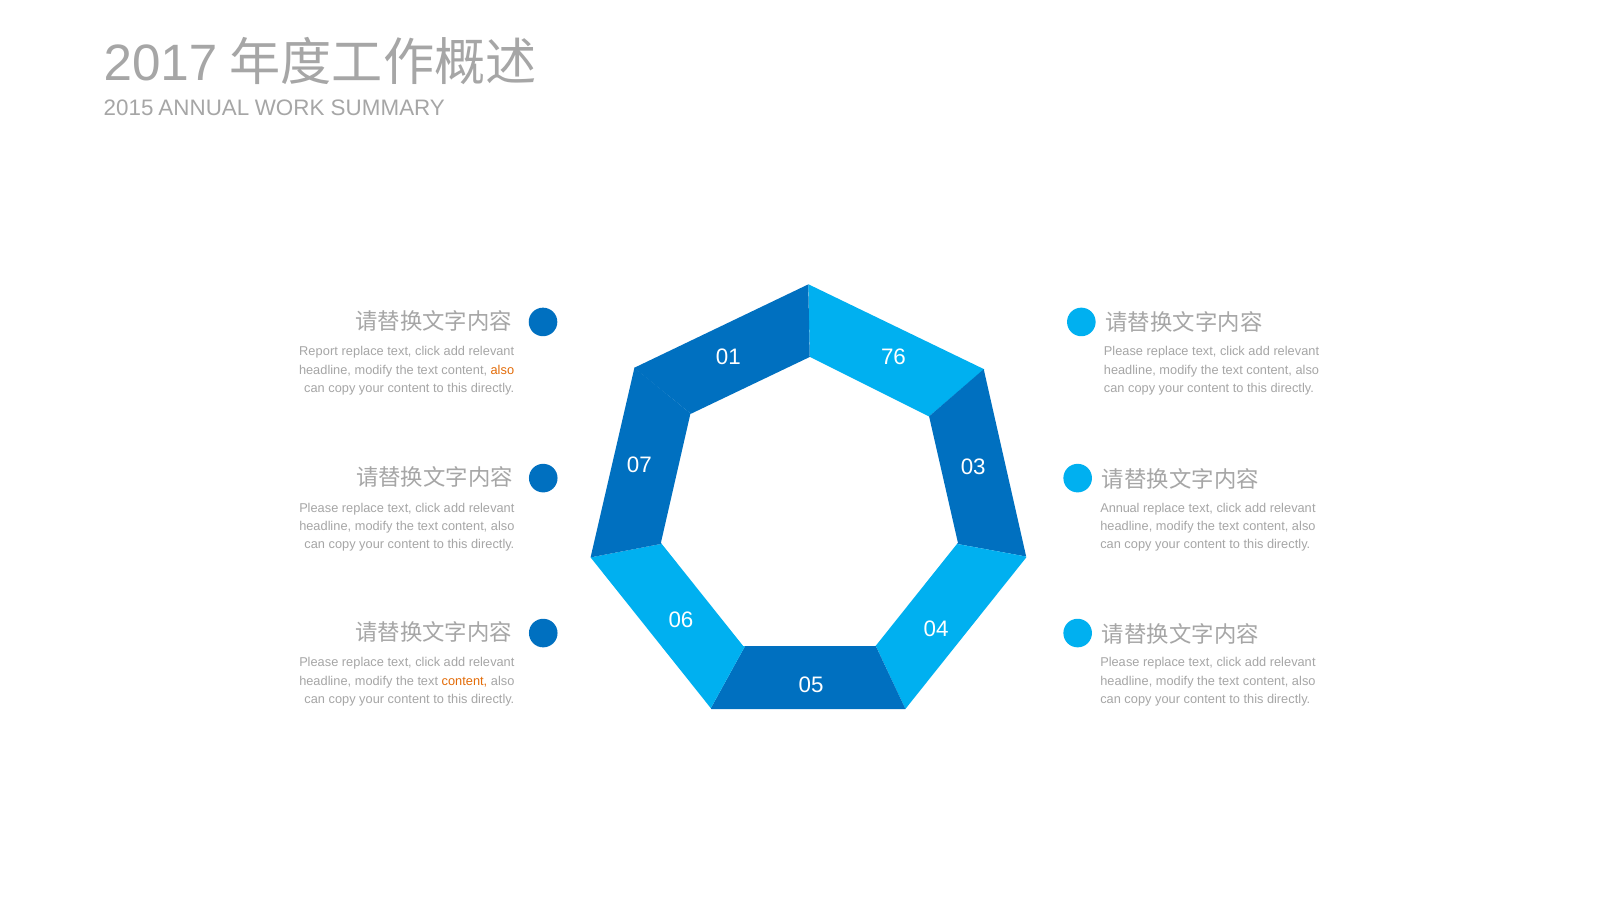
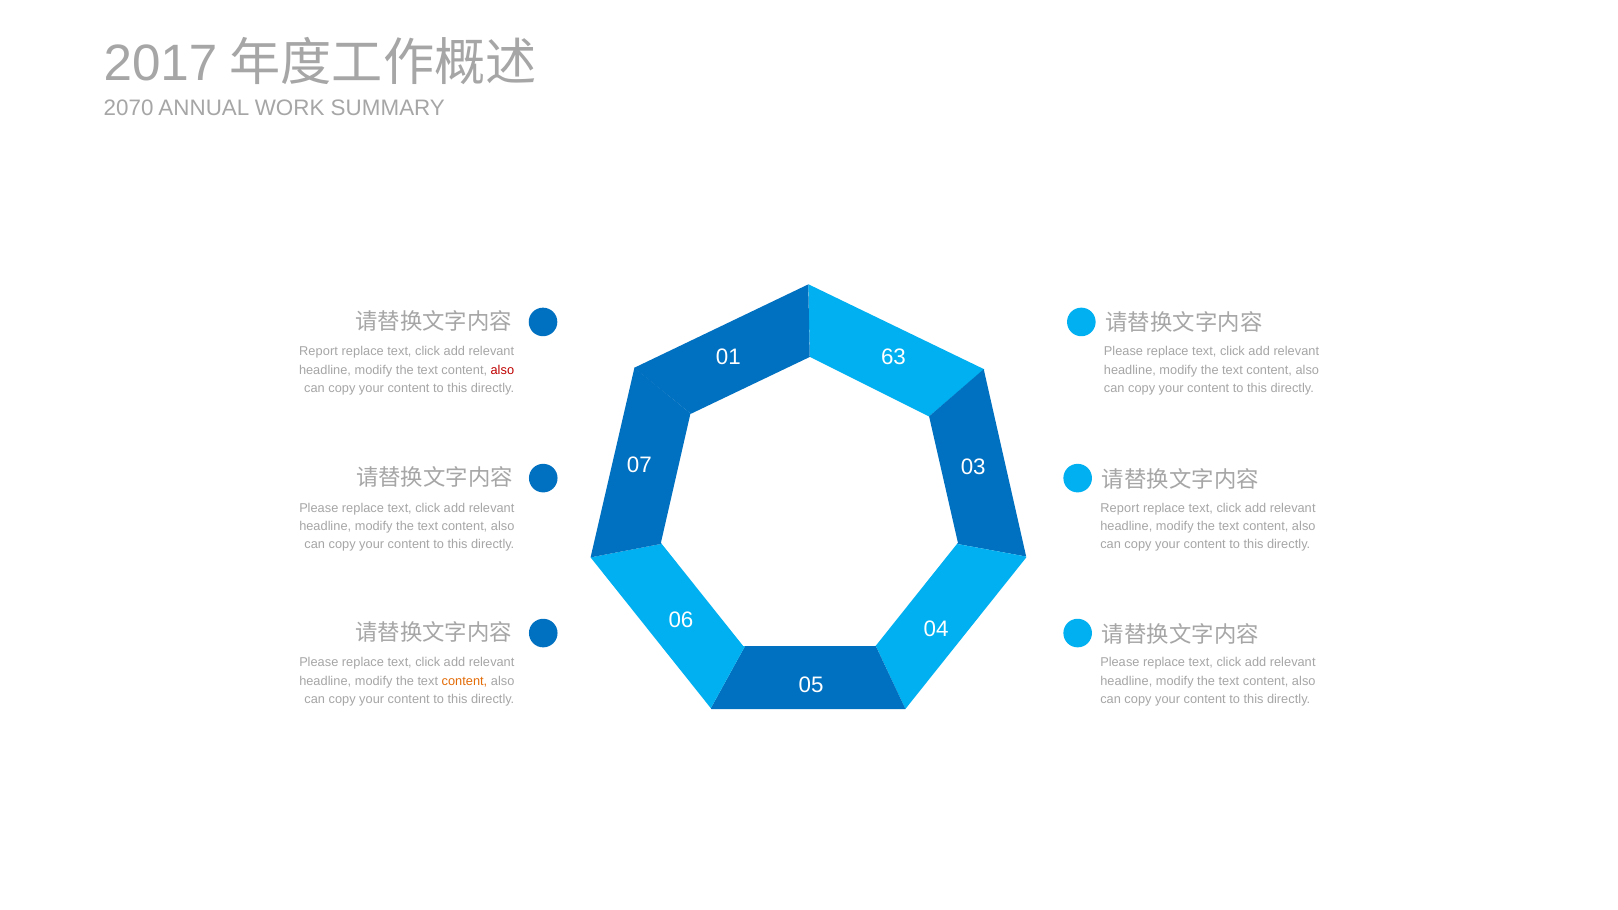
2015: 2015 -> 2070 (129, 109)
76: 76 -> 63 (893, 357)
also colour: orange -> red (502, 370)
Annual: Annual -> Report (1120, 508)
